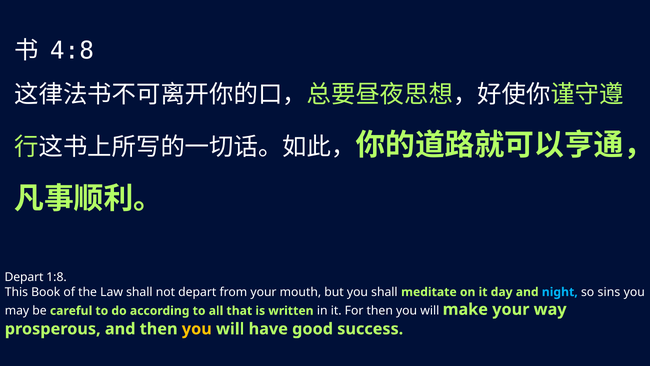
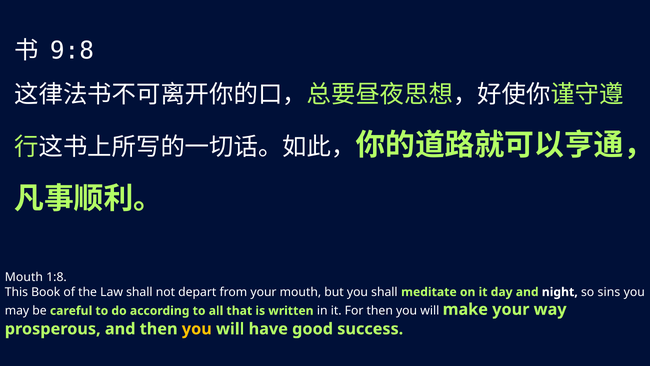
4:8: 4:8 -> 9:8 (72, 51)
Depart: Depart -> Mouth (24, 277)
night colour: light blue -> white (560, 292)
